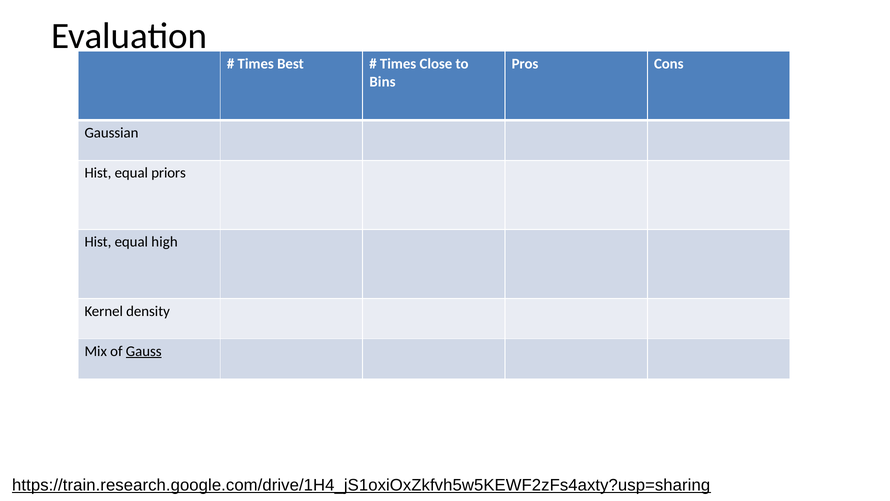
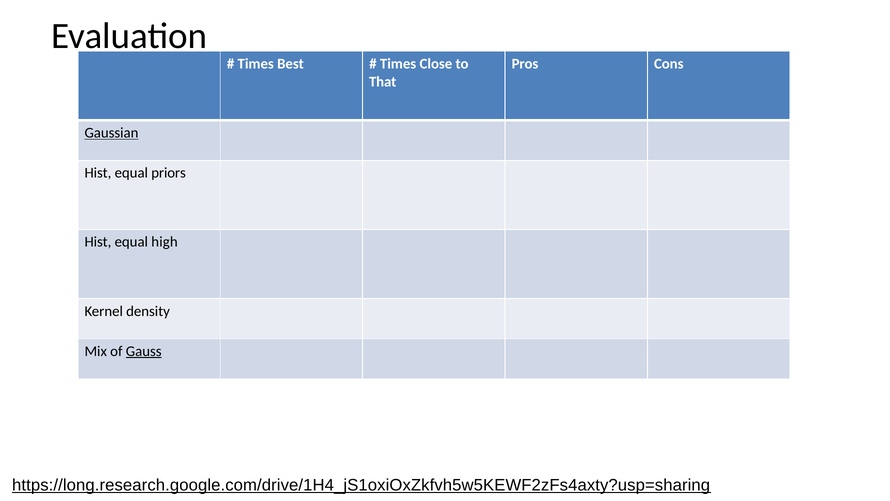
Bins: Bins -> That (383, 82)
Gaussian underline: none -> present (111, 133)
https://train.research.google.com/drive/1H4_jS1oxiOxZkfvh5w5KEWF2zFs4axty?usp=sharing: https://train.research.google.com/drive/1H4_jS1oxiOxZkfvh5w5KEWF2zFs4axty?usp=sharing -> https://long.research.google.com/drive/1H4_jS1oxiOxZkfvh5w5KEWF2zFs4axty?usp=sharing (361, 485)
